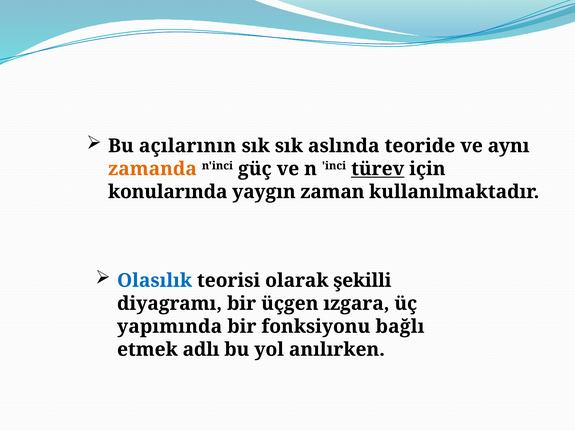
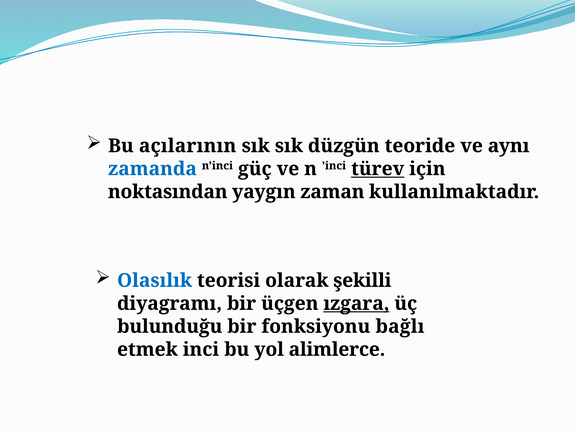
aslında: aslında -> düzgün (344, 146)
zamanda colour: orange -> blue (152, 169)
konularında: konularında -> noktasından (168, 192)
ızgara underline: none -> present (356, 304)
yapımında: yapımında -> bulunduğu (170, 327)
etmek adlı: adlı -> inci (201, 350)
anılırken: anılırken -> alimlerce (337, 350)
